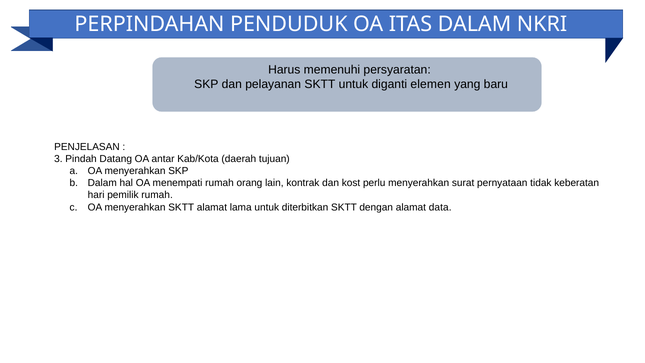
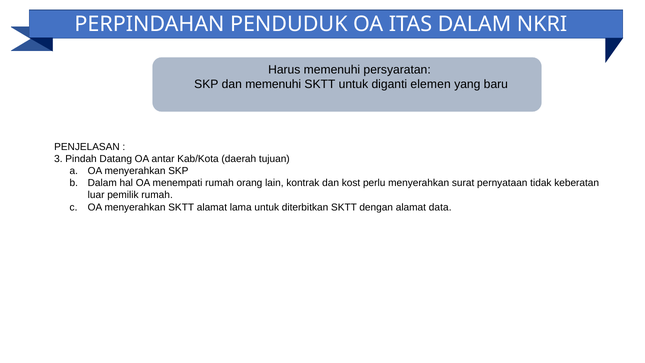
dan pelayanan: pelayanan -> memenuhi (273, 84)
hari: hari -> luar (96, 195)
